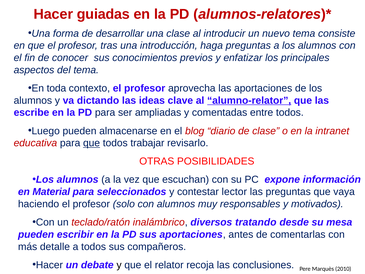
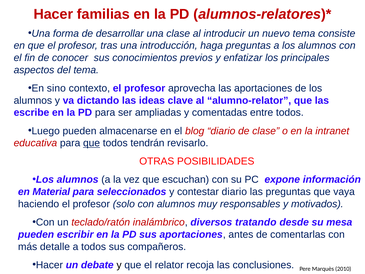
guiadas: guiadas -> familias (103, 14)
toda: toda -> sino (56, 88)
alumno-relator underline: present -> none (249, 100)
trabajar: trabajar -> tendrán (147, 143)
contestar lector: lector -> diario (234, 192)
